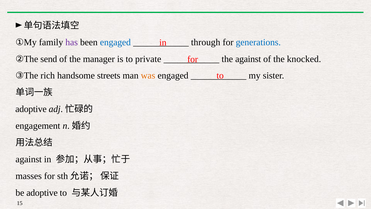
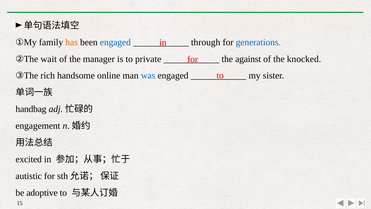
has colour: purple -> orange (72, 42)
send: send -> wait (49, 59)
streets: streets -> online (109, 76)
was colour: orange -> blue (148, 76)
adoptive: adoptive -> handbag (31, 109)
against: against -> excited (29, 159)
masses: masses -> autistic (29, 176)
